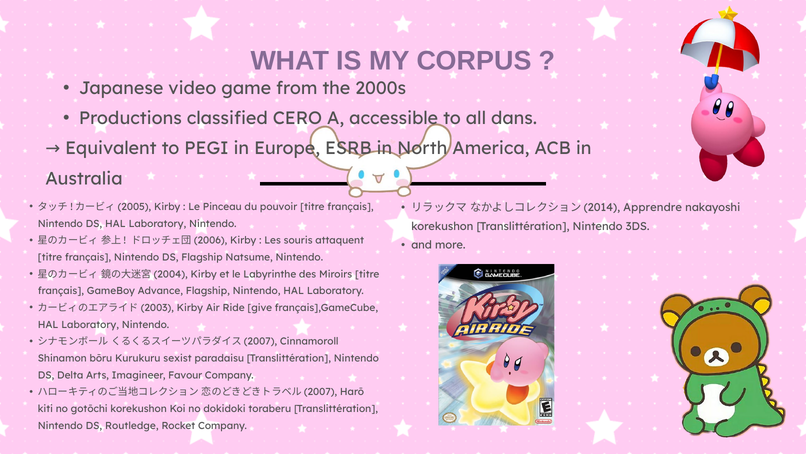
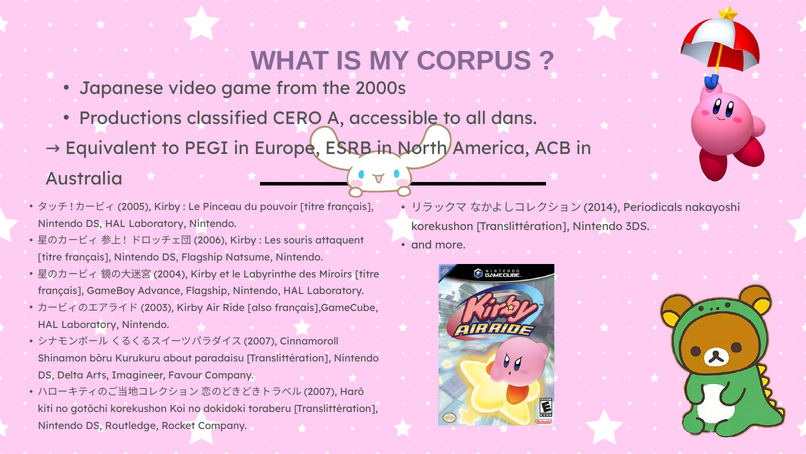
Apprendre: Apprendre -> Periodicals (653, 207)
give: give -> also (260, 308)
sexist: sexist -> about (178, 358)
